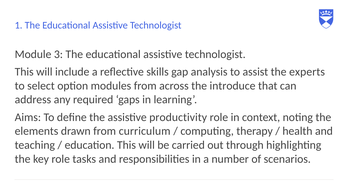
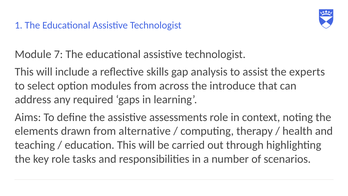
3: 3 -> 7 (58, 54)
productivity: productivity -> assessments (178, 117)
curriculum: curriculum -> alternative (145, 131)
